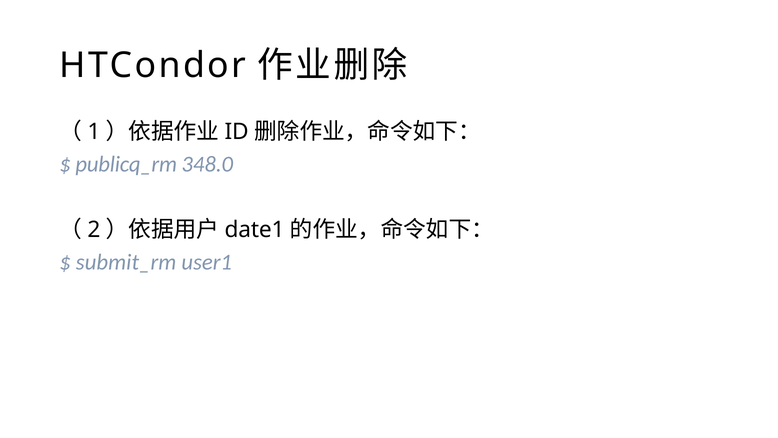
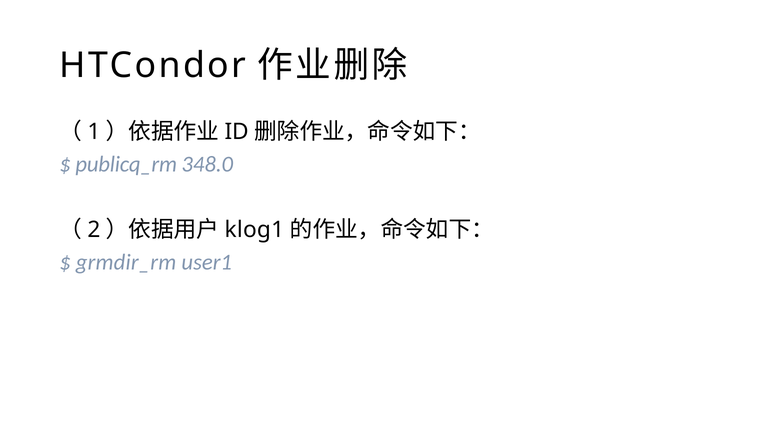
date1: date1 -> klog1 (254, 229)
submit_rm: submit_rm -> grmdir_rm (126, 262)
